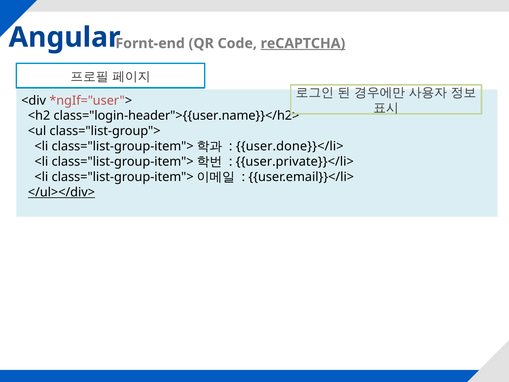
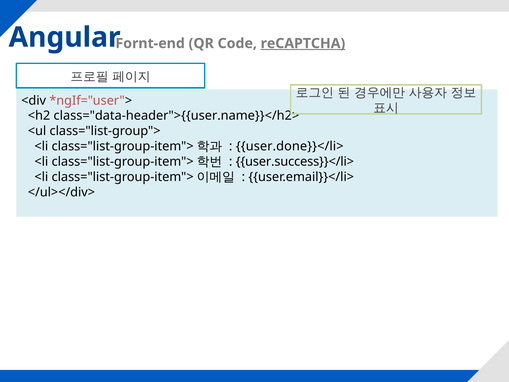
class="login-header">{{user.name}}</h2>: class="login-header">{{user.name}}</h2> -> class="data-header">{{user.name}}</h2> (176, 116)
user.private}}</li>: user.private}}</li> -> user.success}}</li> (295, 162)
</ul></div> underline: present -> none (61, 192)
